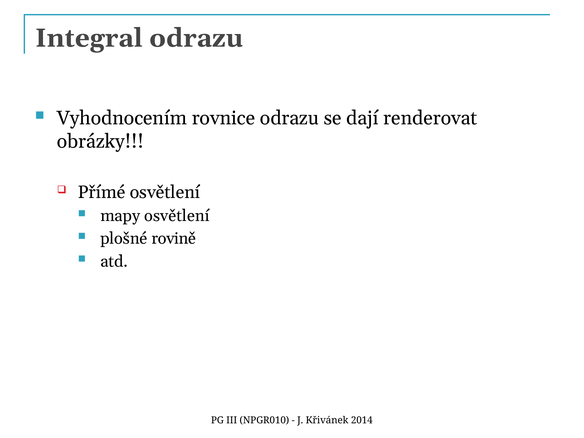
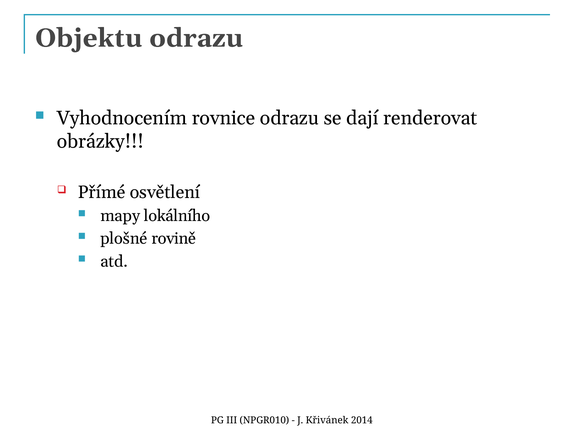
Integral: Integral -> Objektu (89, 38)
mapy osvětlení: osvětlení -> lokálního (177, 216)
